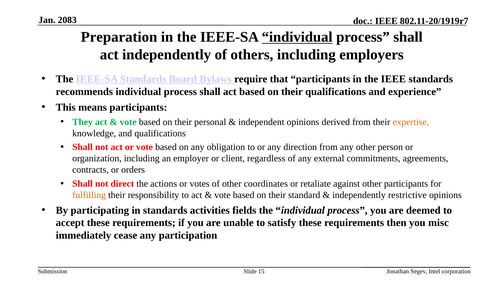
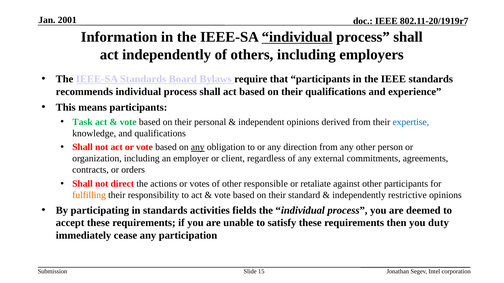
2083: 2083 -> 2001 (67, 20)
Preparation: Preparation -> Information (119, 37)
They: They -> Task (82, 122)
expertise colour: orange -> blue (411, 122)
any underline: none -> present (198, 147)
coordinates: coordinates -> responsible (266, 184)
misc: misc -> duty (439, 223)
